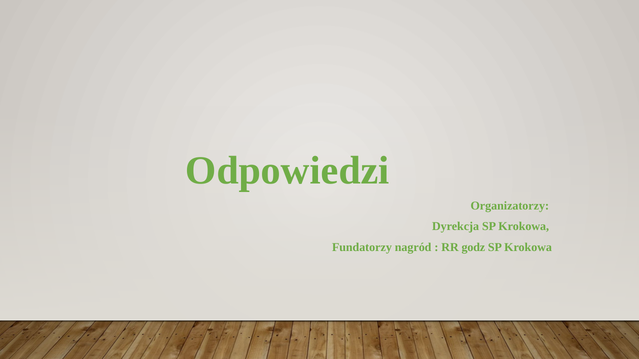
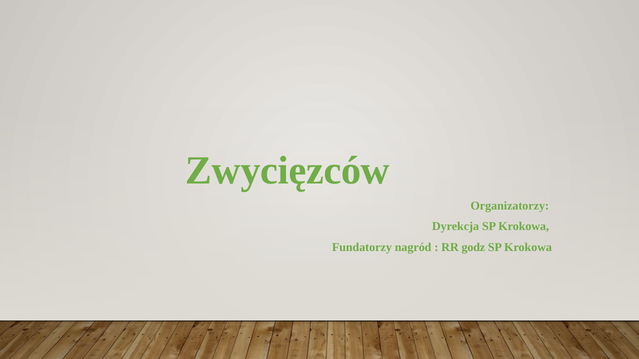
Odpowiedzi: Odpowiedzi -> Zwycięzców (288, 171)
